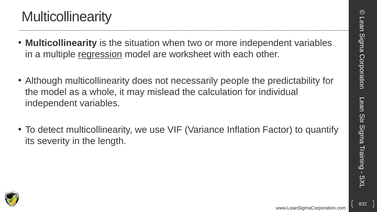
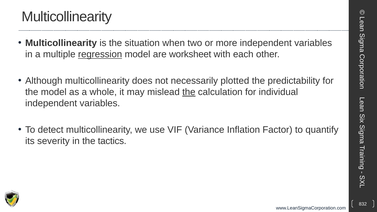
people: people -> plotted (235, 81)
the underline: none -> present (189, 92)
length: length -> tactics (112, 141)
